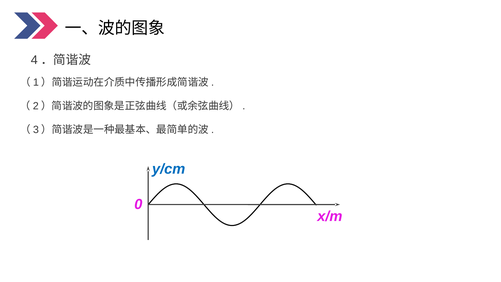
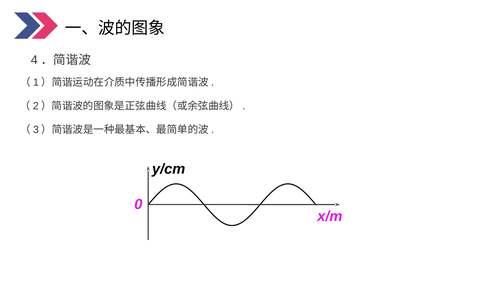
y/cm colour: blue -> black (169, 169)
